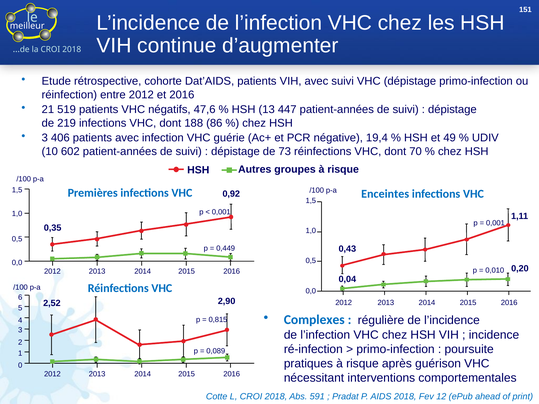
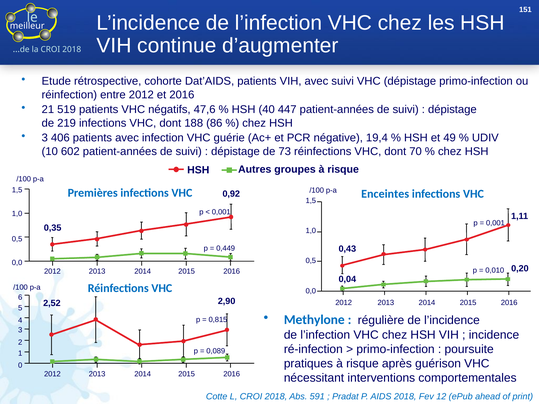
13: 13 -> 40 (267, 110)
Complexes: Complexes -> Methylone (314, 320)
